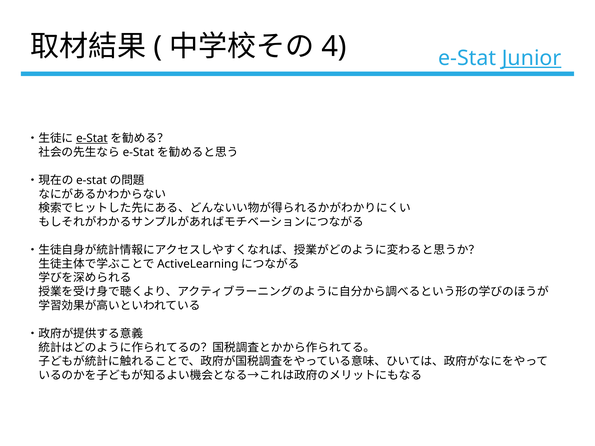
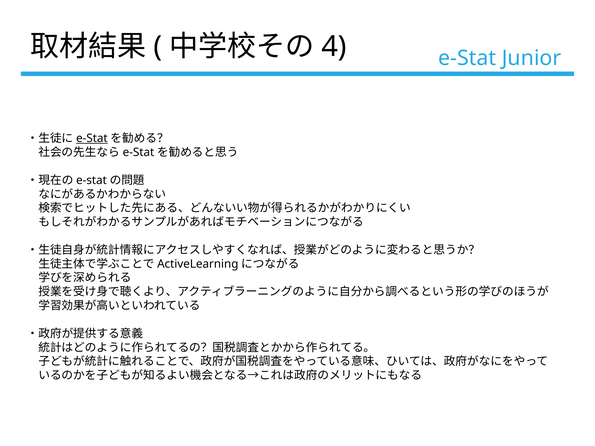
Junior underline: present -> none (532, 58)
